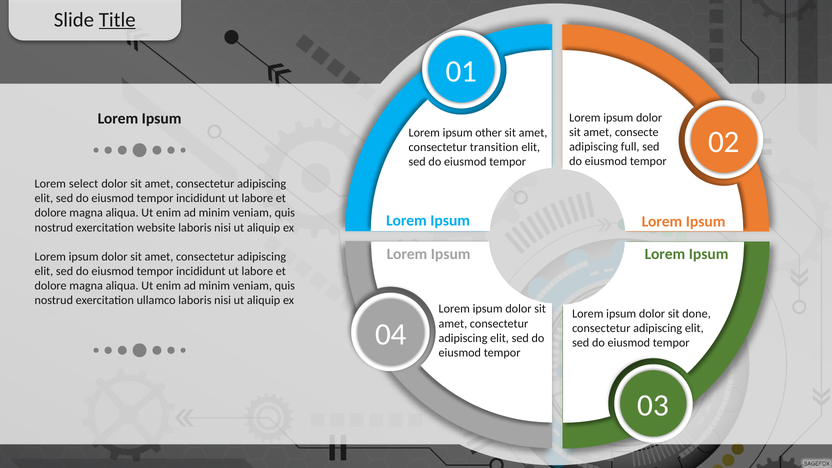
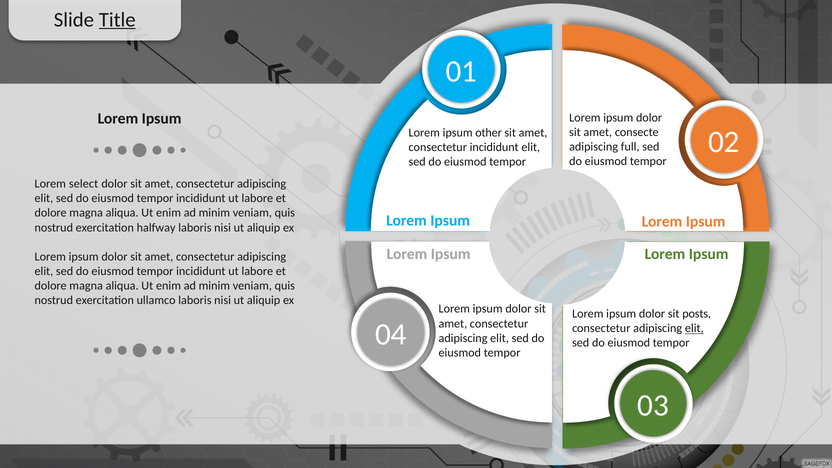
consectetur transition: transition -> incididunt (494, 147)
website: website -> halfway (156, 228)
done: done -> posts (697, 314)
elit underline: none -> present (694, 328)
